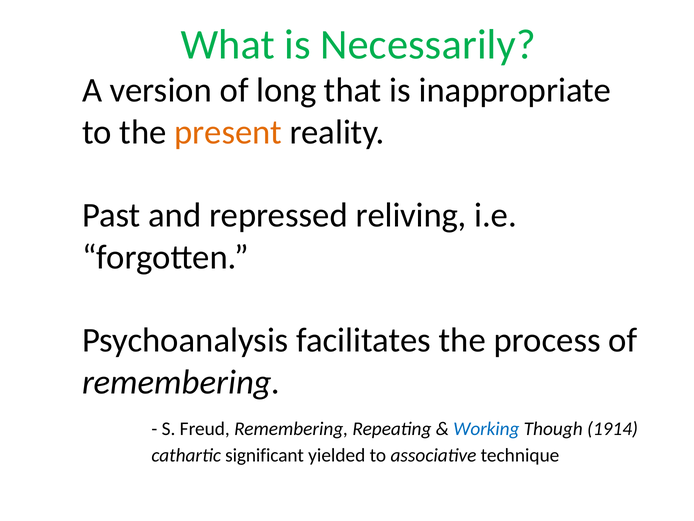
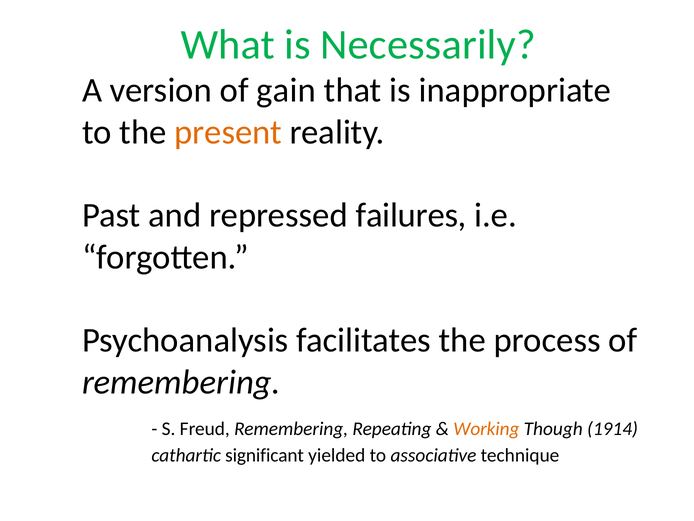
long: long -> gain (286, 90)
reliving: reliving -> failures (411, 215)
Working colour: blue -> orange (486, 428)
